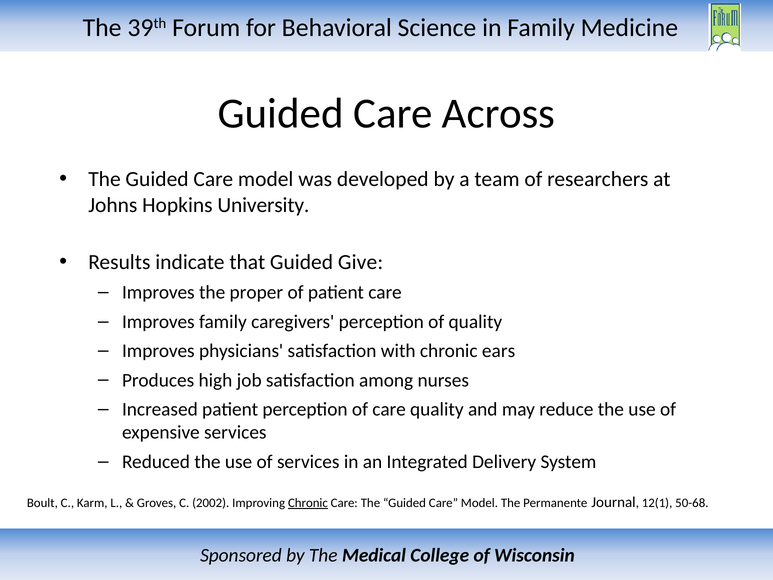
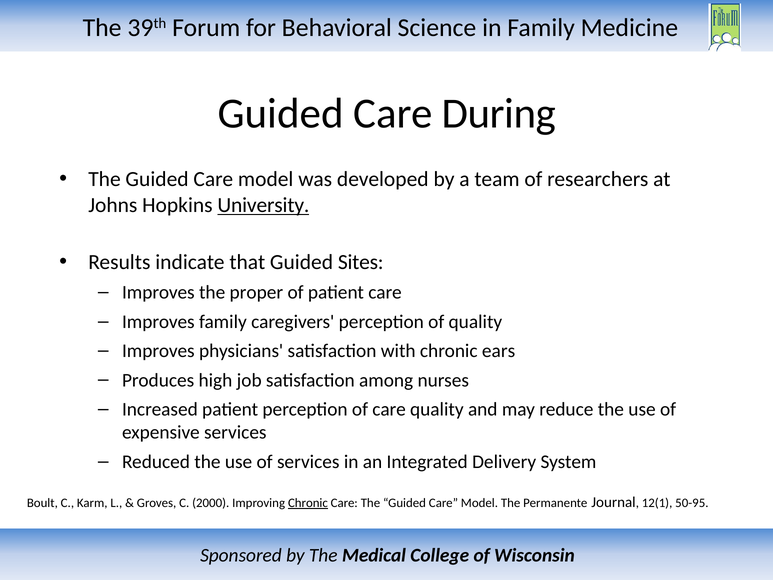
Across: Across -> During (499, 113)
University underline: none -> present (263, 205)
Give: Give -> Sites (361, 262)
2002: 2002 -> 2000 (211, 503)
50-68: 50-68 -> 50-95 (692, 503)
